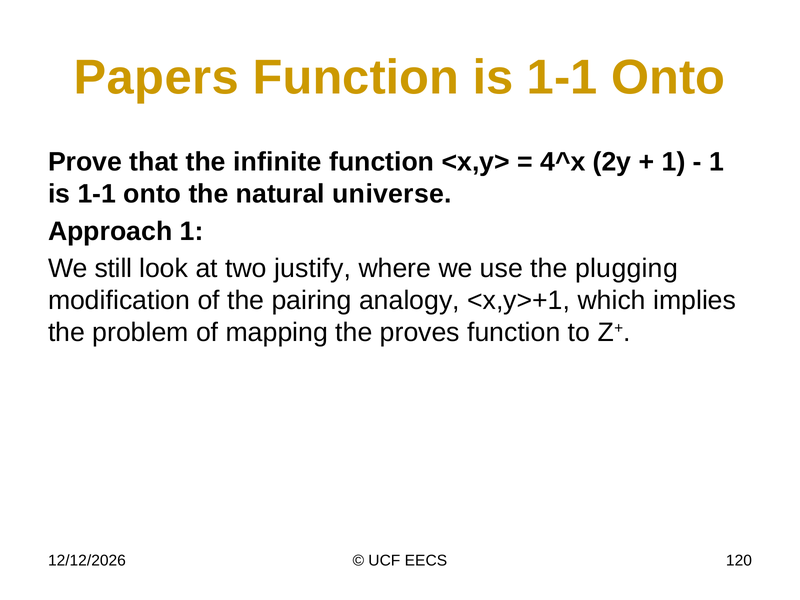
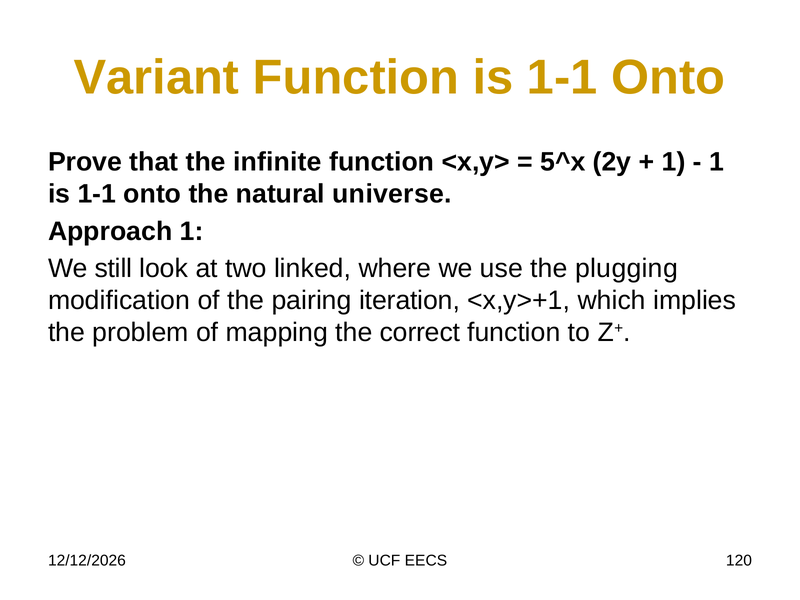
Papers: Papers -> Variant (157, 77)
4^x: 4^x -> 5^x (563, 162)
justify: justify -> linked (313, 269)
analogy: analogy -> iteration (410, 301)
proves: proves -> correct (420, 333)
